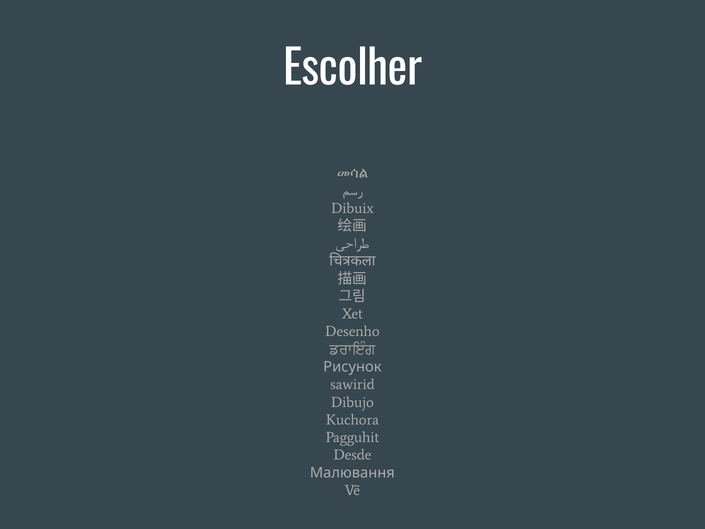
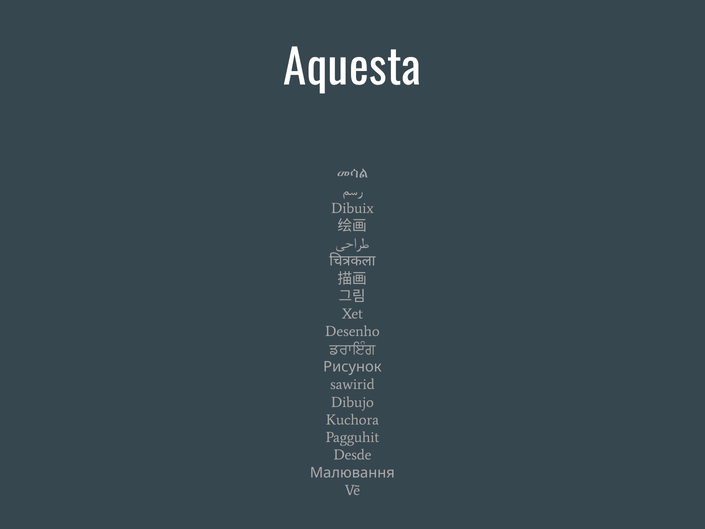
Escolher: Escolher -> Aquesta (352, 69)
